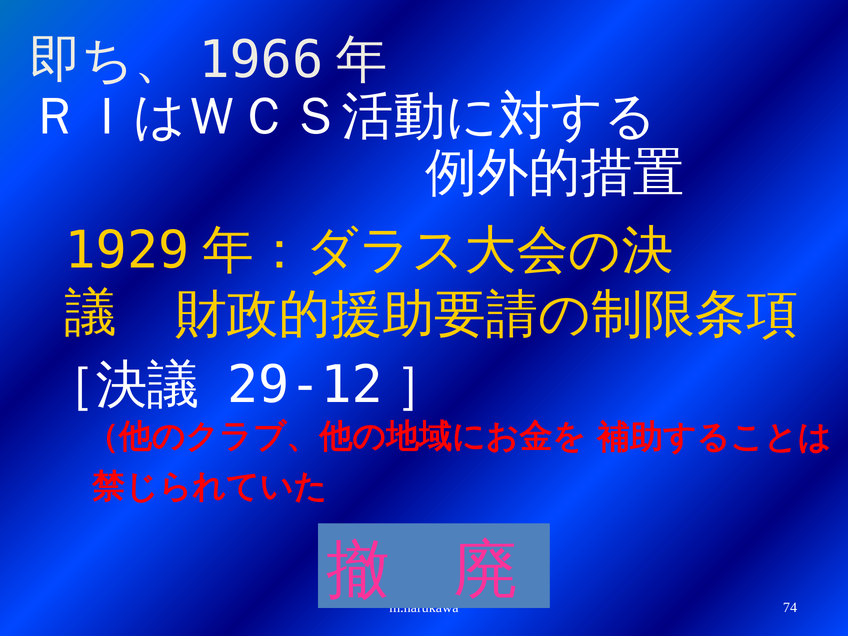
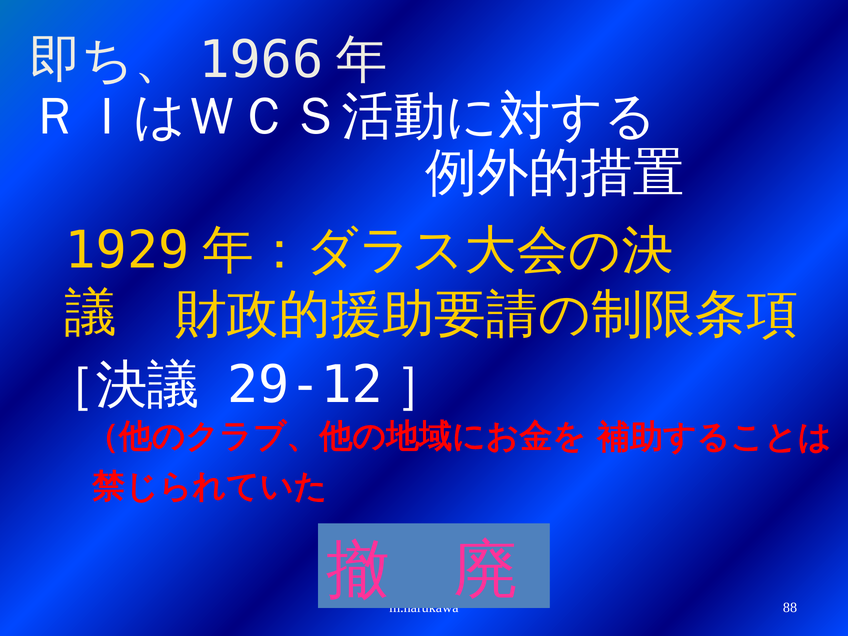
74: 74 -> 88 (790, 607)
